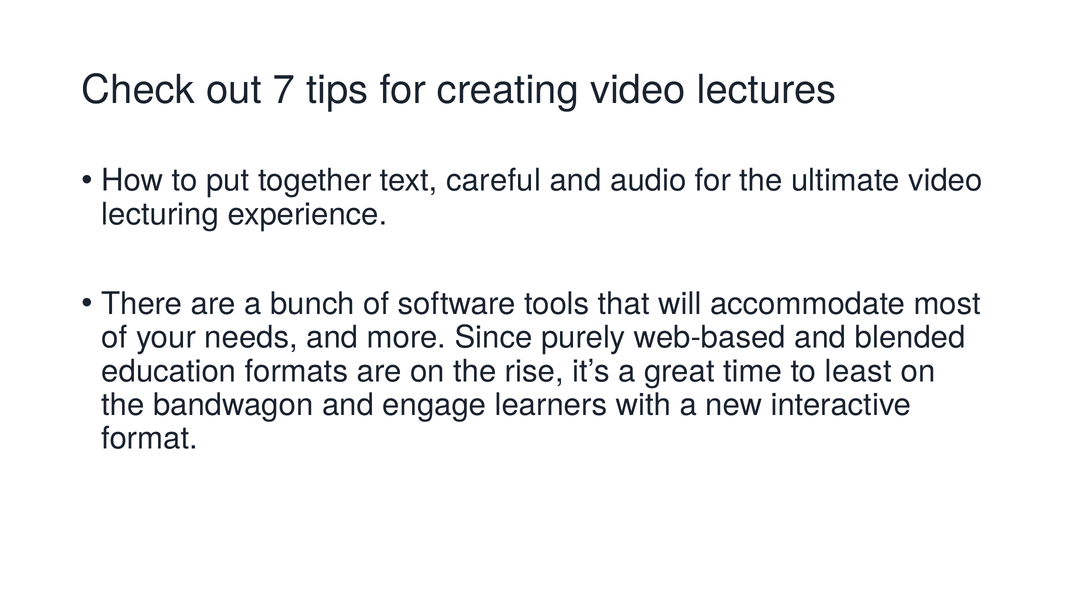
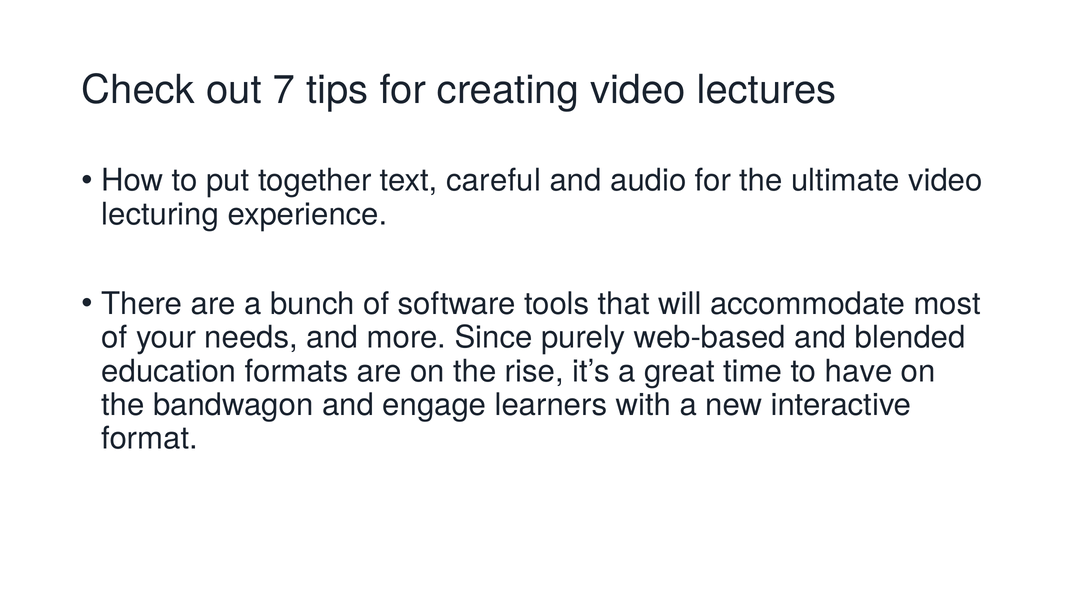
least: least -> have (859, 371)
